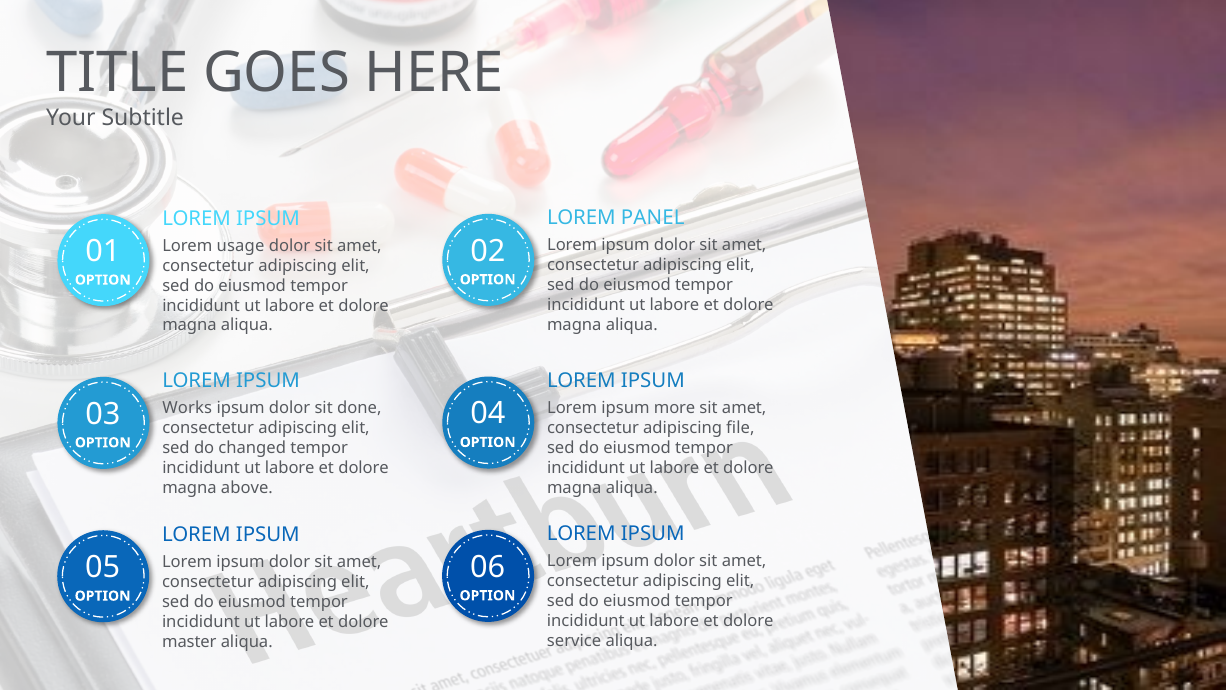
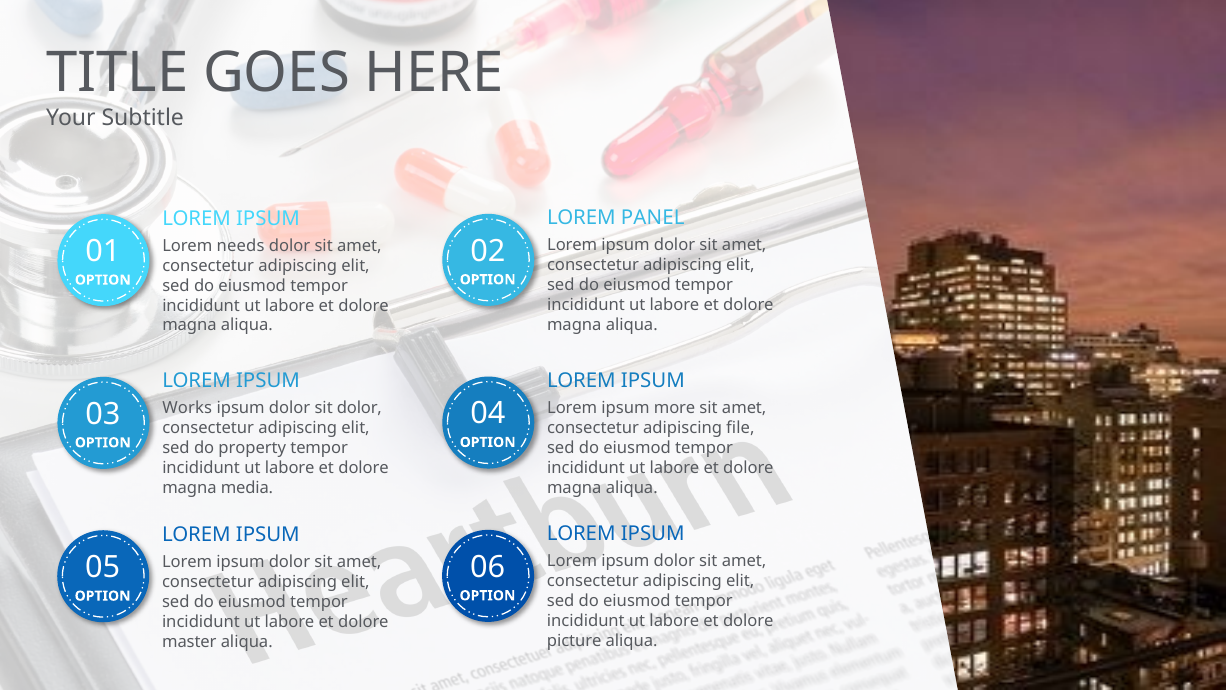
usage: usage -> needs (241, 246)
sit done: done -> dolor (359, 408)
changed: changed -> property (252, 448)
above: above -> media (247, 488)
service: service -> picture (574, 641)
